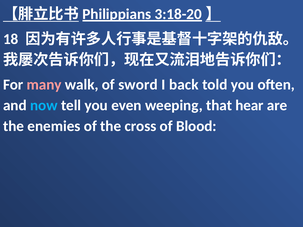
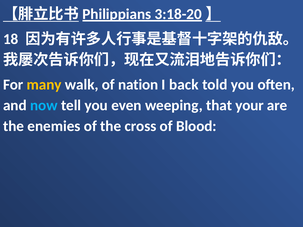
many colour: pink -> yellow (44, 85)
sword: sword -> nation (138, 85)
hear: hear -> your (250, 106)
